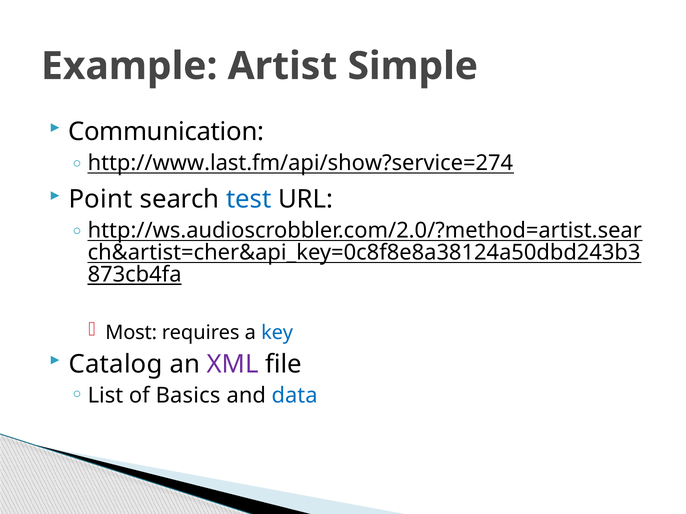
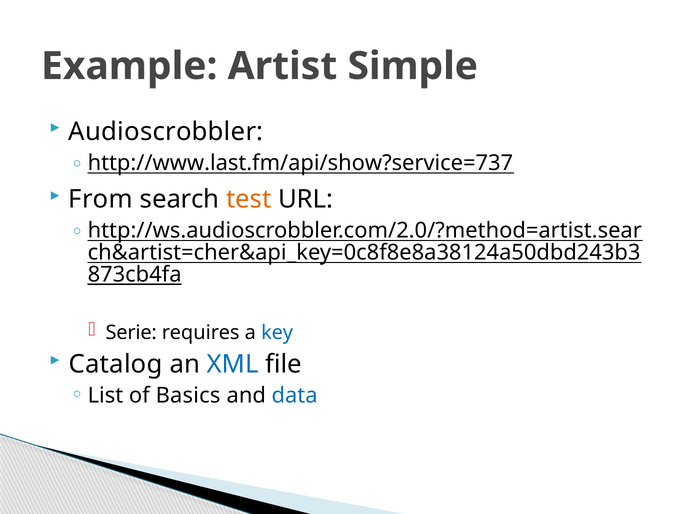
Communication: Communication -> Audioscrobbler (166, 132)
http://www.last.fm/api/show?service=274: http://www.last.fm/api/show?service=274 -> http://www.last.fm/api/show?service=737 (300, 163)
Point: Point -> From (101, 199)
test colour: blue -> orange (249, 199)
Most: Most -> Serie (131, 333)
XML colour: purple -> blue (233, 364)
